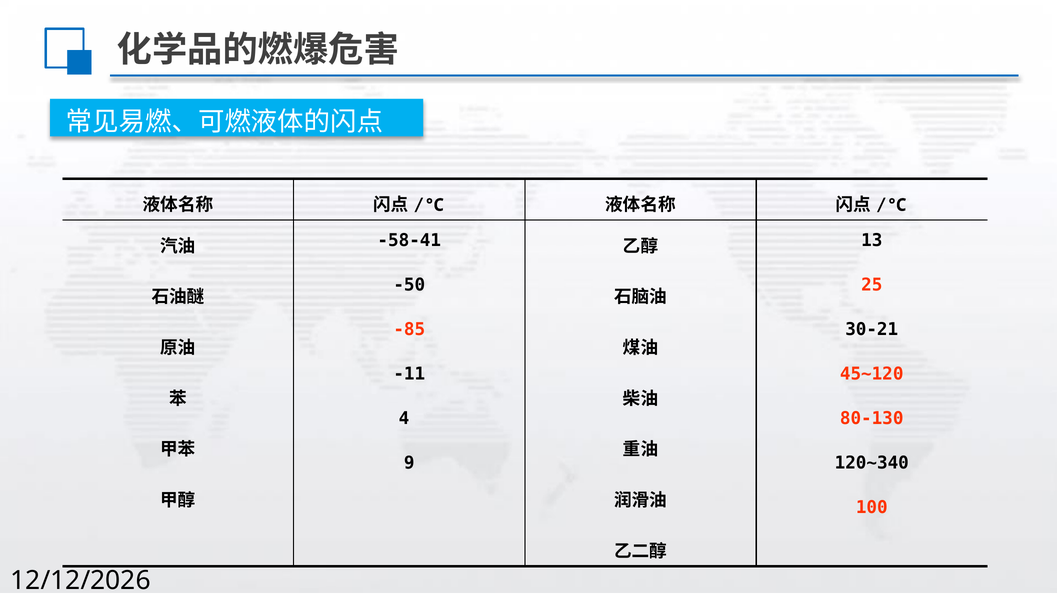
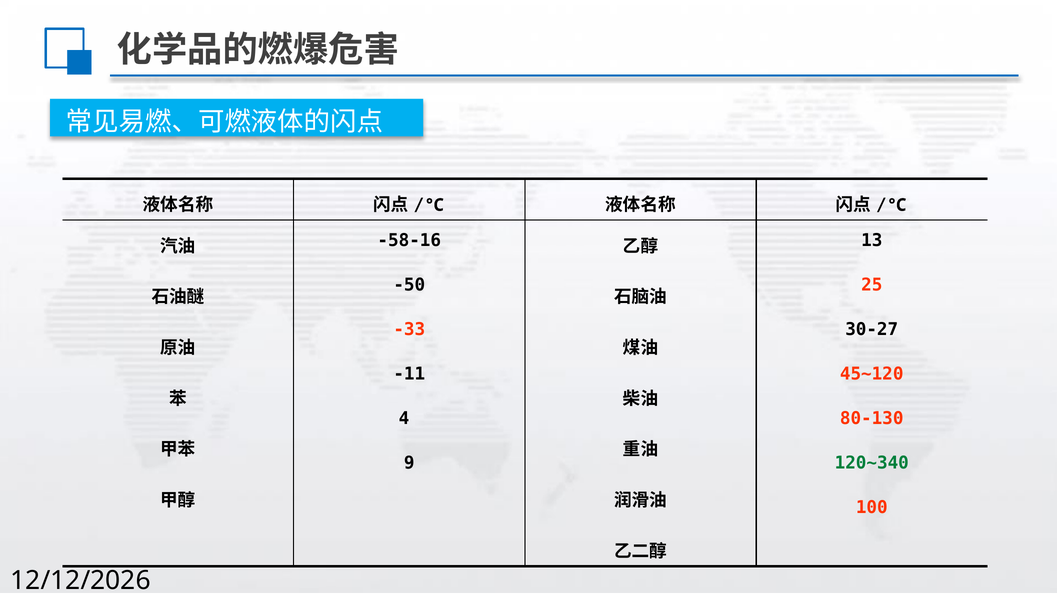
-58-41: -58-41 -> -58-16 (409, 241)
-85: -85 -> -33 (409, 329)
30-21: 30-21 -> 30-27 (872, 329)
120~340 colour: black -> green (872, 463)
